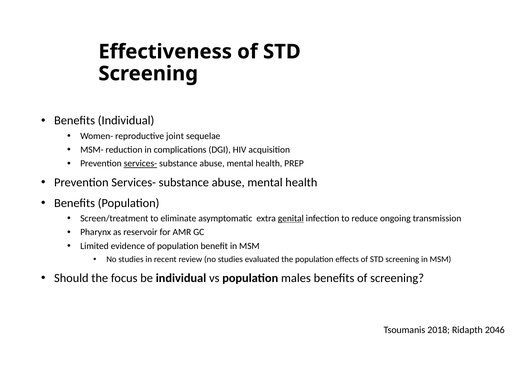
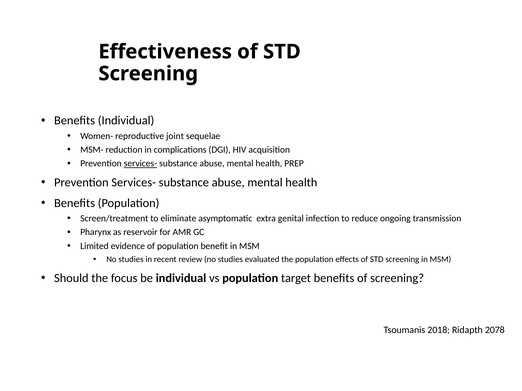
genital underline: present -> none (291, 219)
males: males -> target (296, 278)
2046: 2046 -> 2078 (495, 330)
